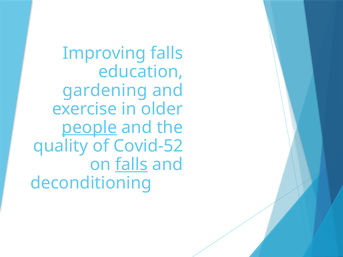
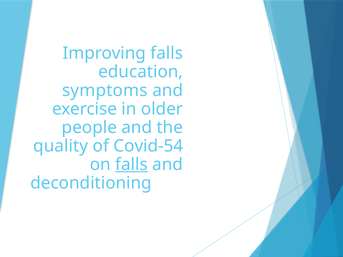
gardening: gardening -> symptoms (105, 90)
people underline: present -> none (89, 127)
Covid-52: Covid-52 -> Covid-54 (148, 146)
